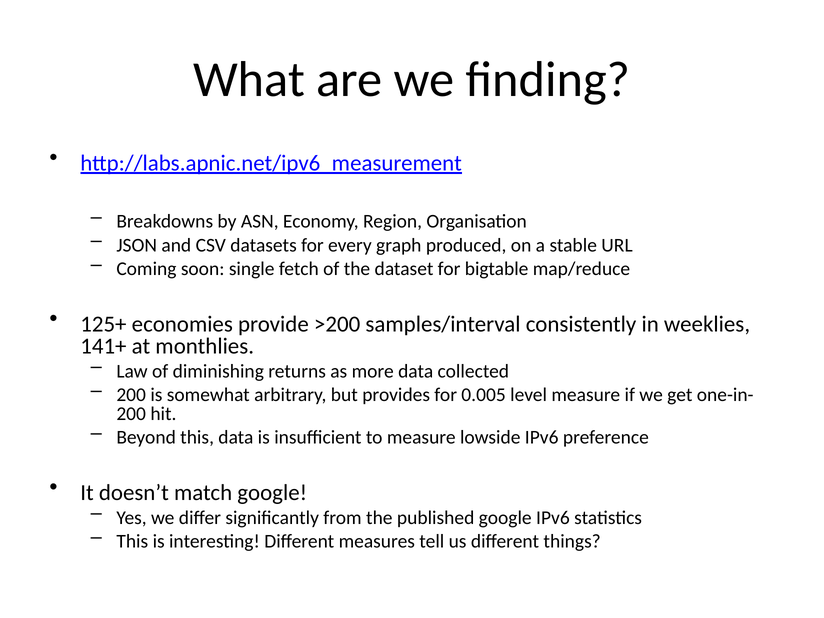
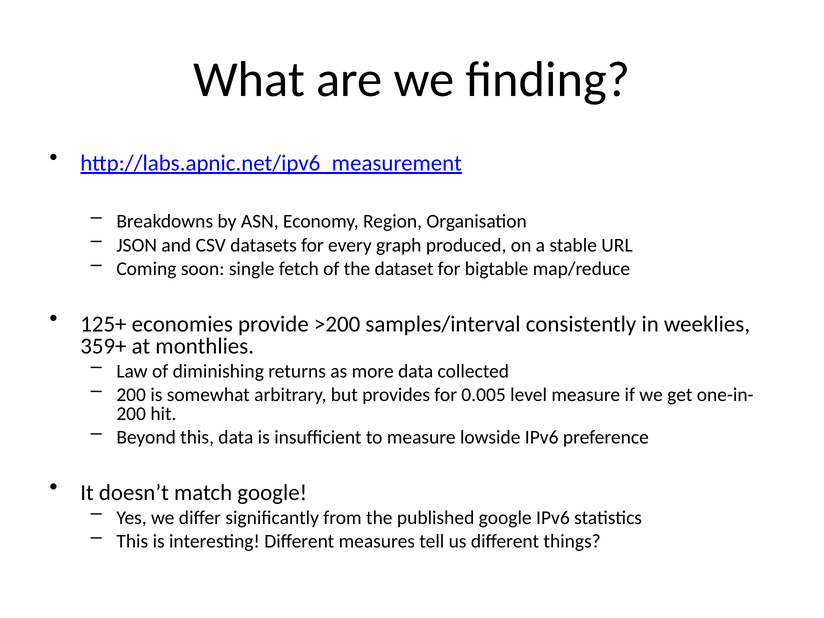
141+: 141+ -> 359+ (103, 346)
